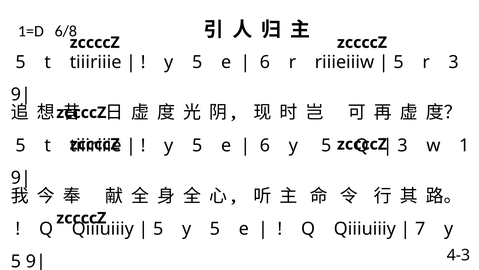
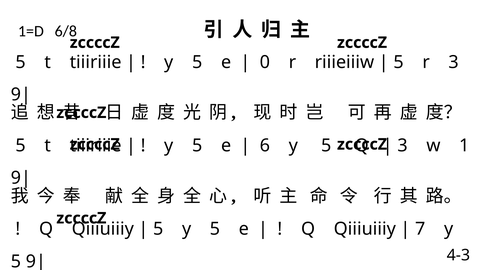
6: 6 -> 0 (265, 62)
